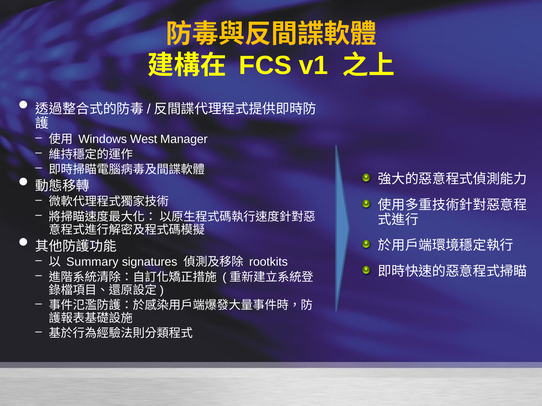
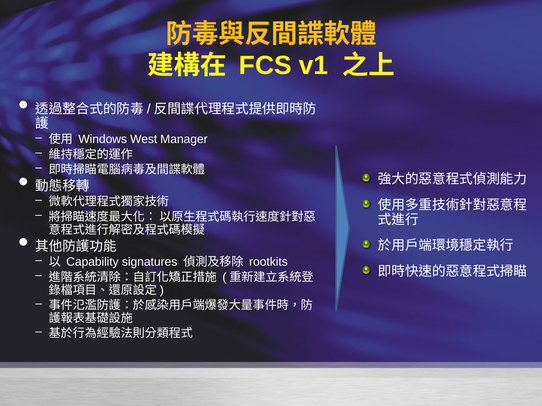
Summary: Summary -> Capability (92, 262)
